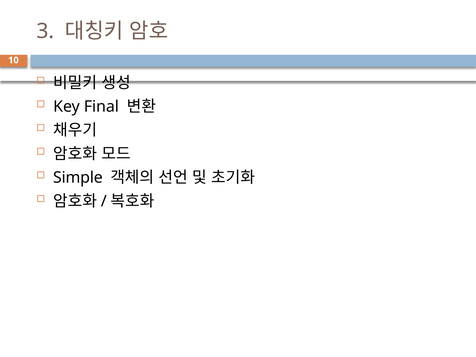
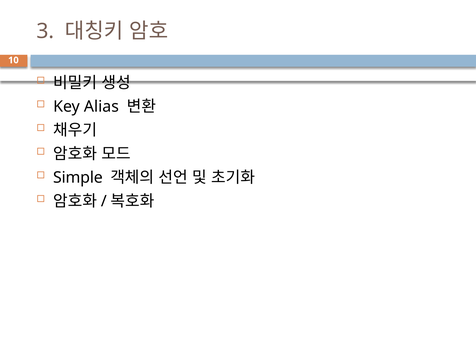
Final: Final -> Alias (101, 106)
